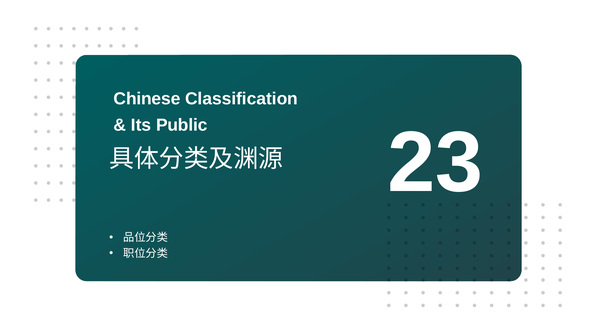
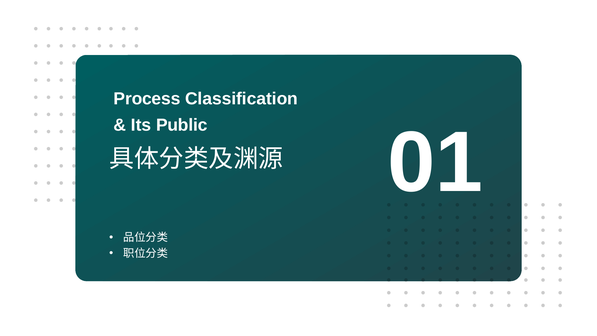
Chinese: Chinese -> Process (147, 99)
23: 23 -> 01 (435, 163)
